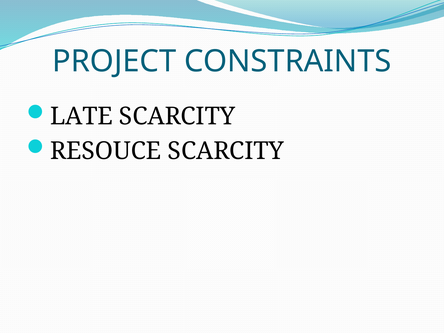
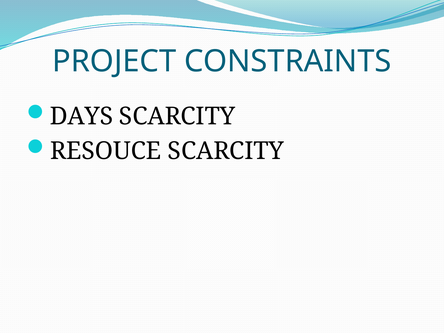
LATE: LATE -> DAYS (81, 116)
